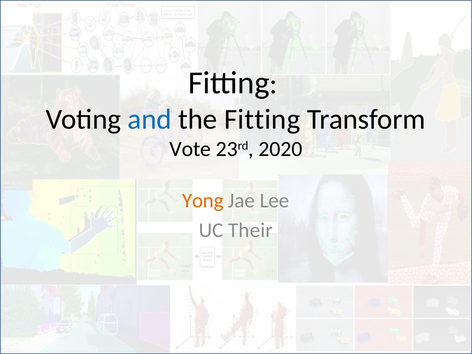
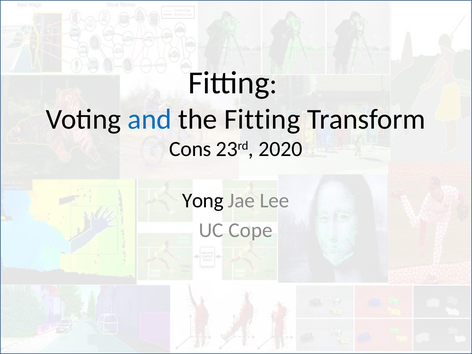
Vote: Vote -> Cons (190, 149)
Yong colour: orange -> black (203, 201)
Their: Their -> Cope (251, 230)
